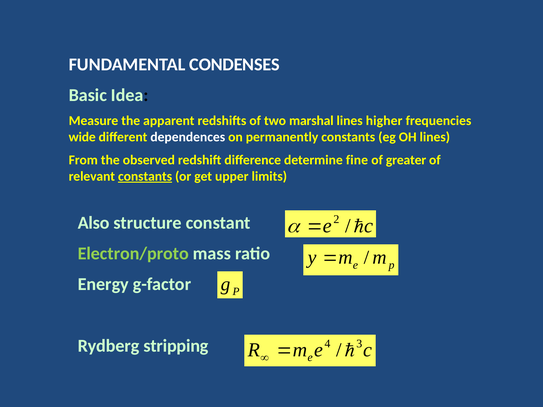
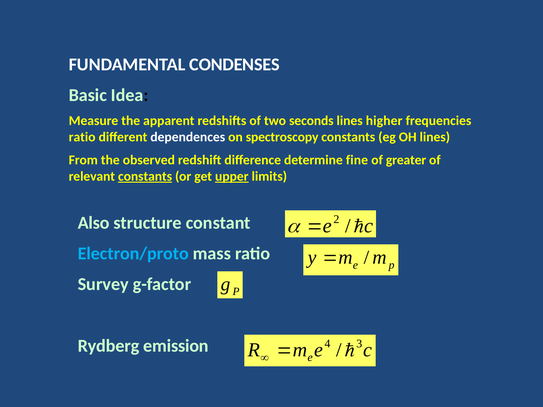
marshal: marshal -> seconds (311, 121)
wide: wide -> ratio (82, 137)
permanently: permanently -> spectroscopy (282, 137)
upper underline: none -> present (232, 176)
Electron/proto colour: light green -> light blue (133, 254)
Energy: Energy -> Survey (103, 284)
stripping: stripping -> emission (176, 346)
